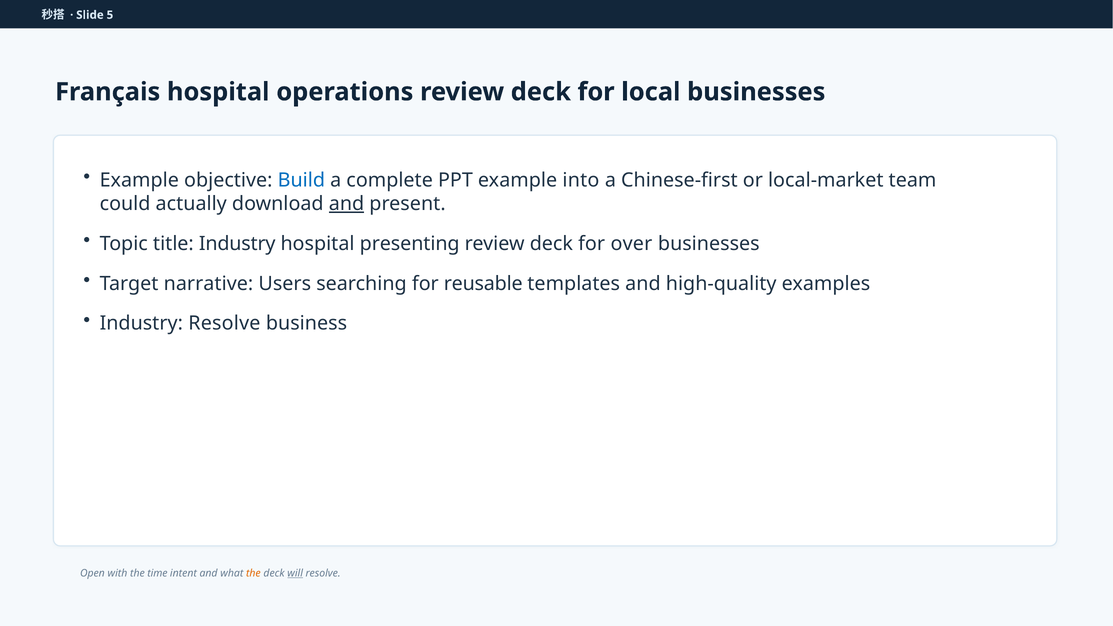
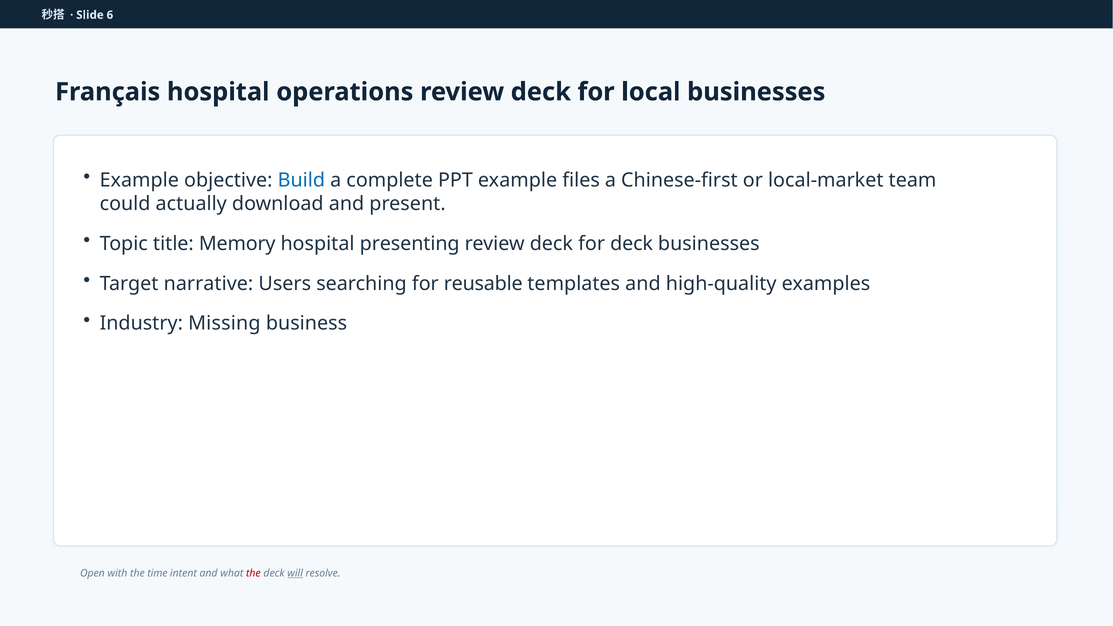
5: 5 -> 6 (110, 15)
into: into -> files (581, 180)
and underline: present -> none (347, 204)
title Industry: Industry -> Memory (237, 244)
for over: over -> deck (632, 244)
Industry Resolve: Resolve -> Missing (224, 323)
the colour: orange -> red (253, 573)
